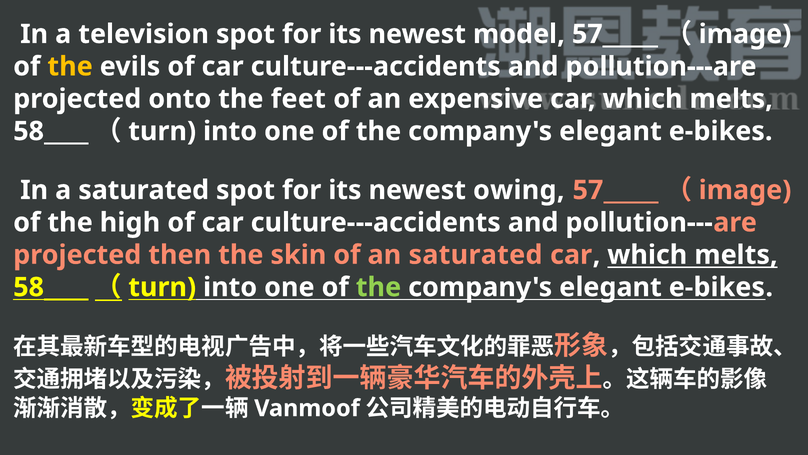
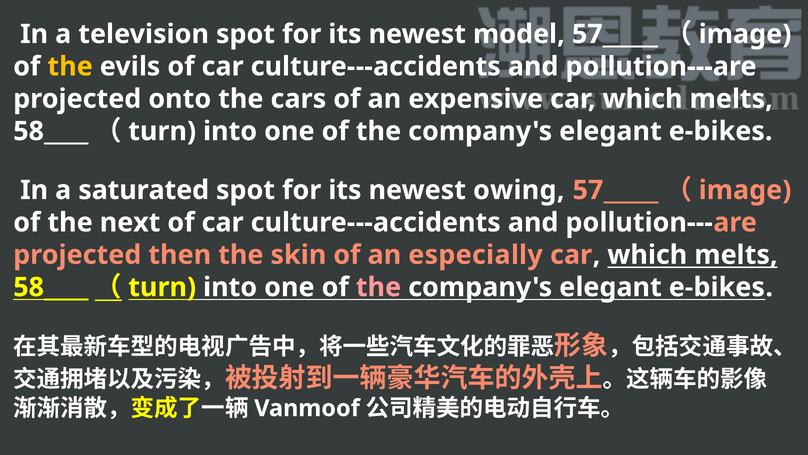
feet: feet -> cars (298, 99)
high: high -> next (130, 222)
an saturated: saturated -> especially (475, 255)
the colour: light green -> pink (378, 287)
